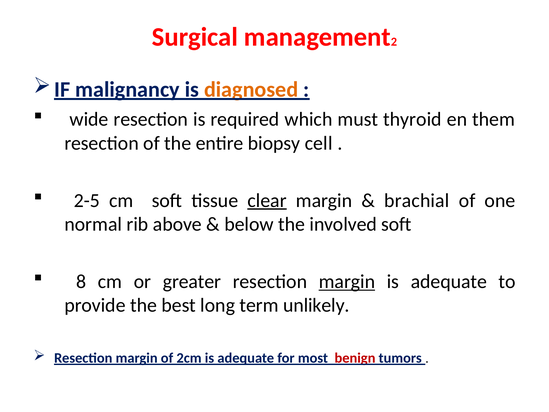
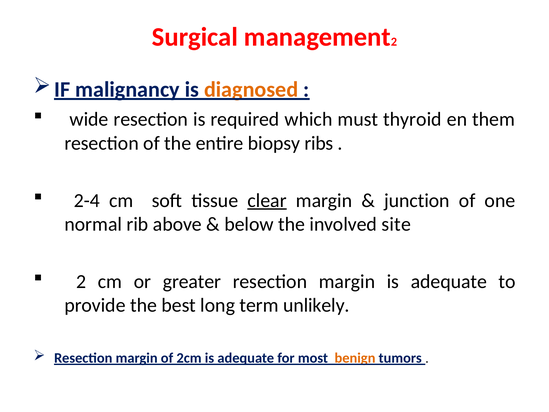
cell: cell -> ribs (319, 143)
2-5: 2-5 -> 2-4 (87, 200)
brachial: brachial -> junction (417, 200)
involved soft: soft -> site (396, 224)
8: 8 -> 2 (81, 281)
margin underline: present -> none (347, 281)
benign colour: red -> orange (355, 358)
